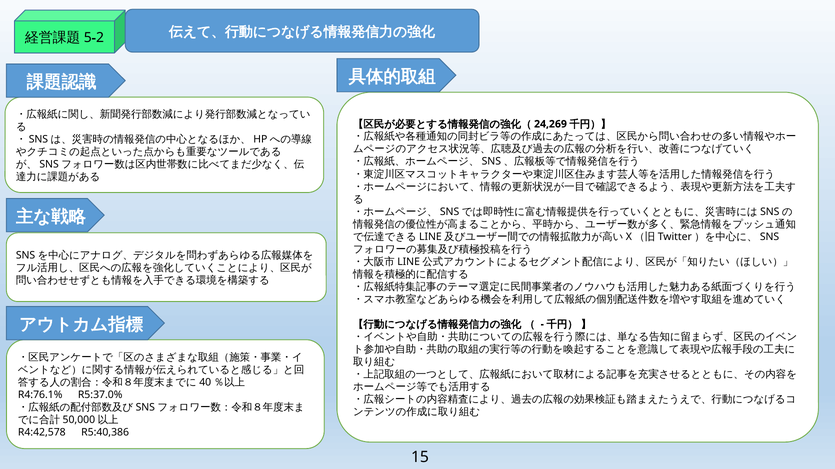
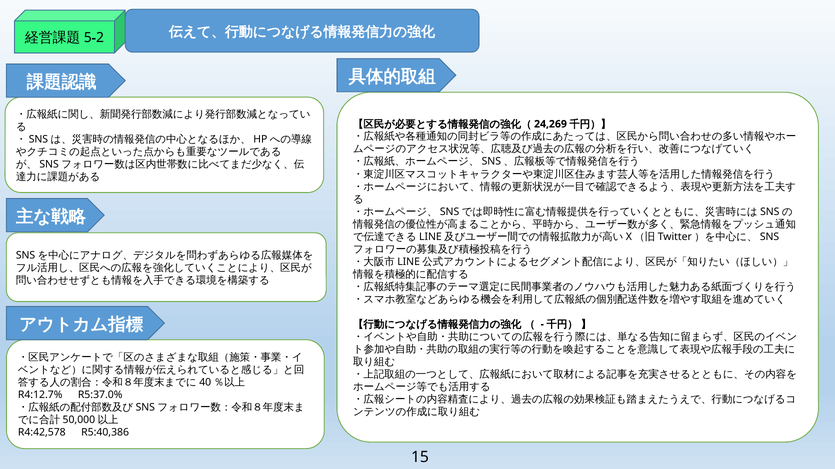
R4:76.1%: R4:76.1% -> R4:12.7% (40, 395)
